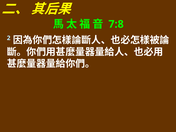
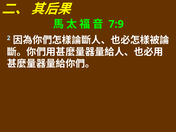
7:8: 7:8 -> 7:9 (116, 24)
